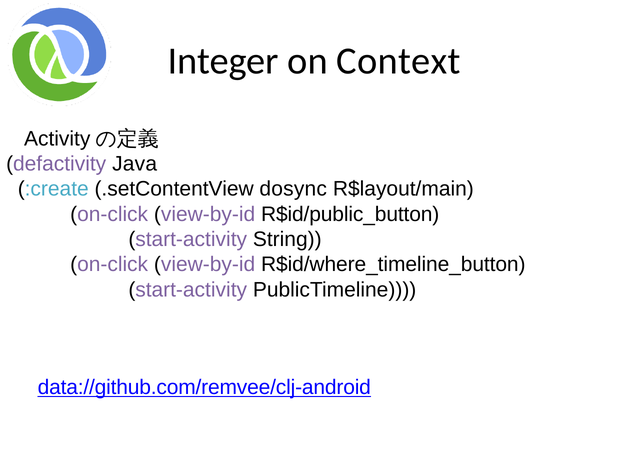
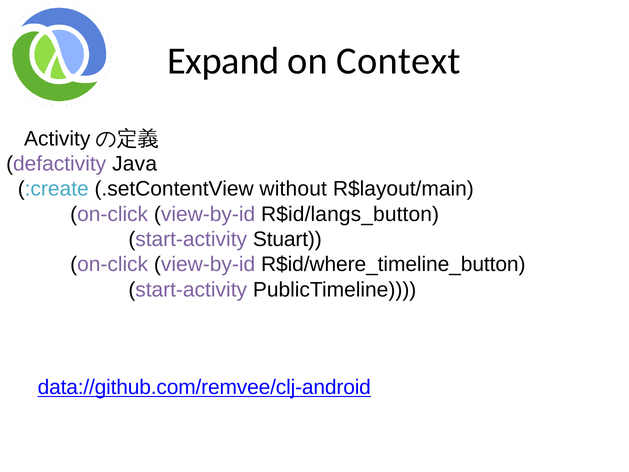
Integer: Integer -> Expand (223, 61)
dosync: dosync -> without (293, 189)
R$id/public_button: R$id/public_button -> R$id/langs_button (350, 214)
String: String -> Stuart (287, 239)
